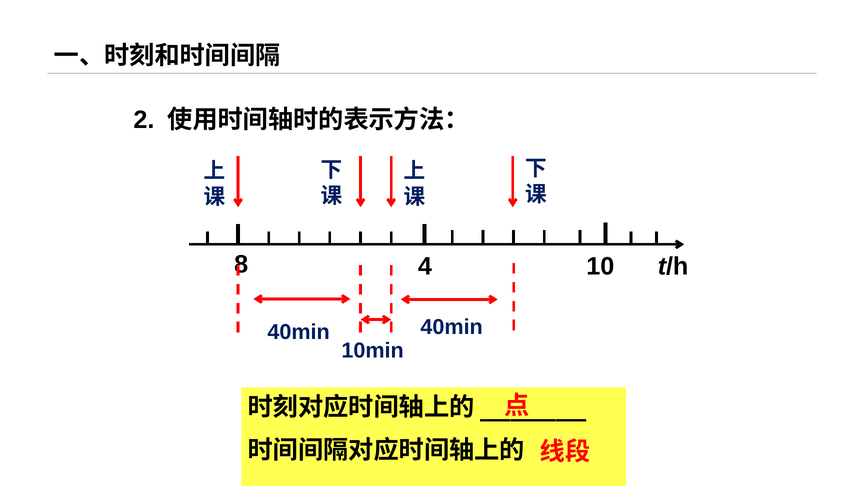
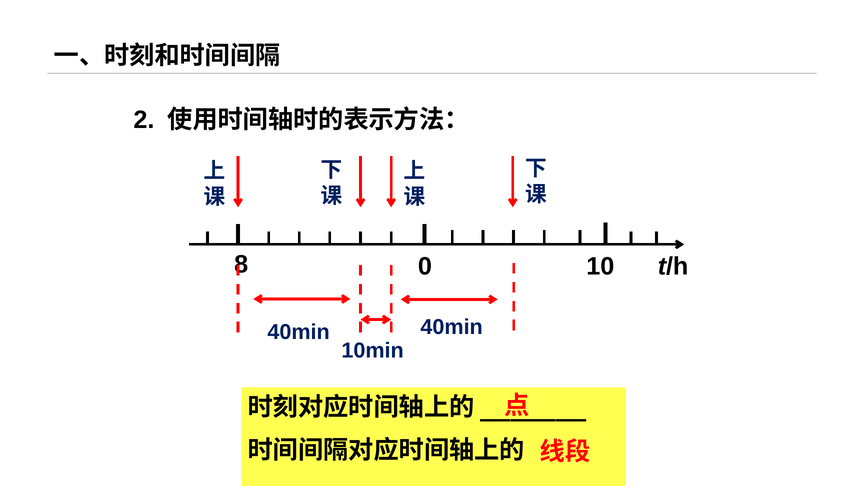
4: 4 -> 0 (425, 266)
